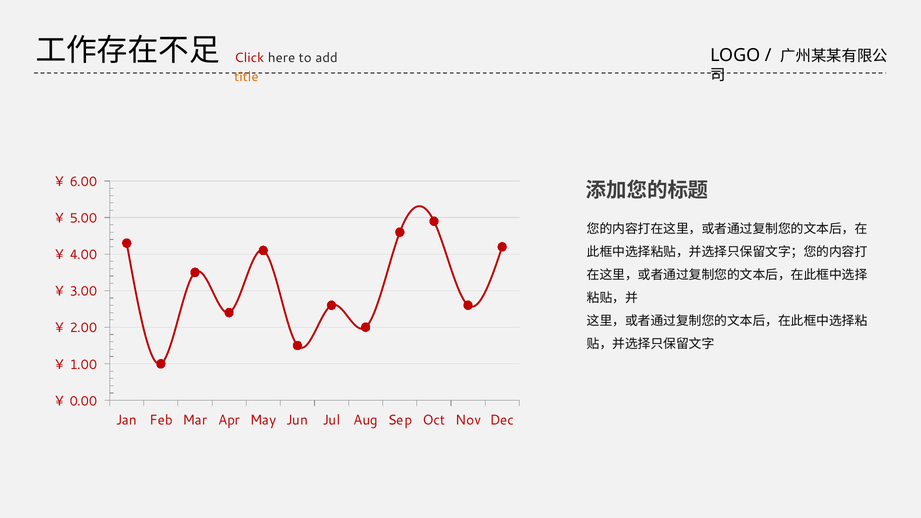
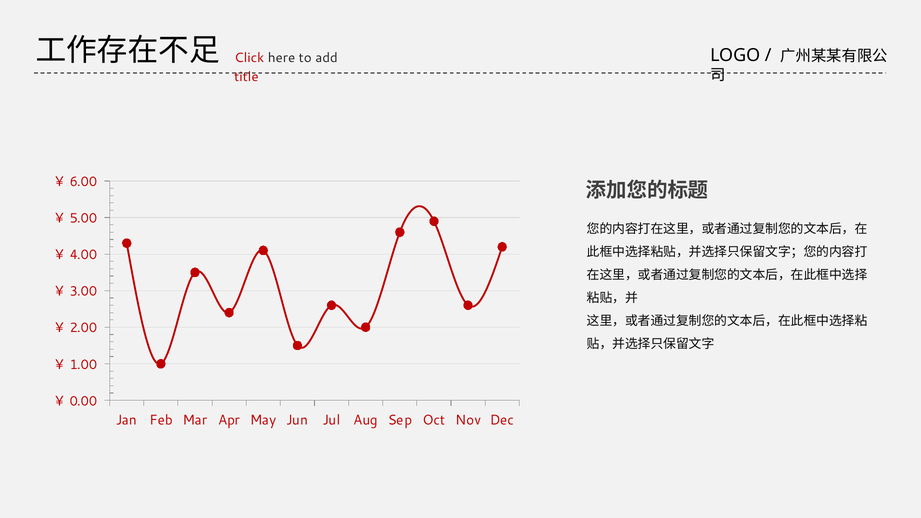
title colour: orange -> red (246, 77)
